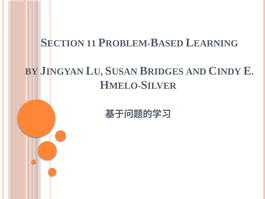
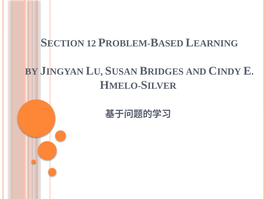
11: 11 -> 12 (91, 43)
